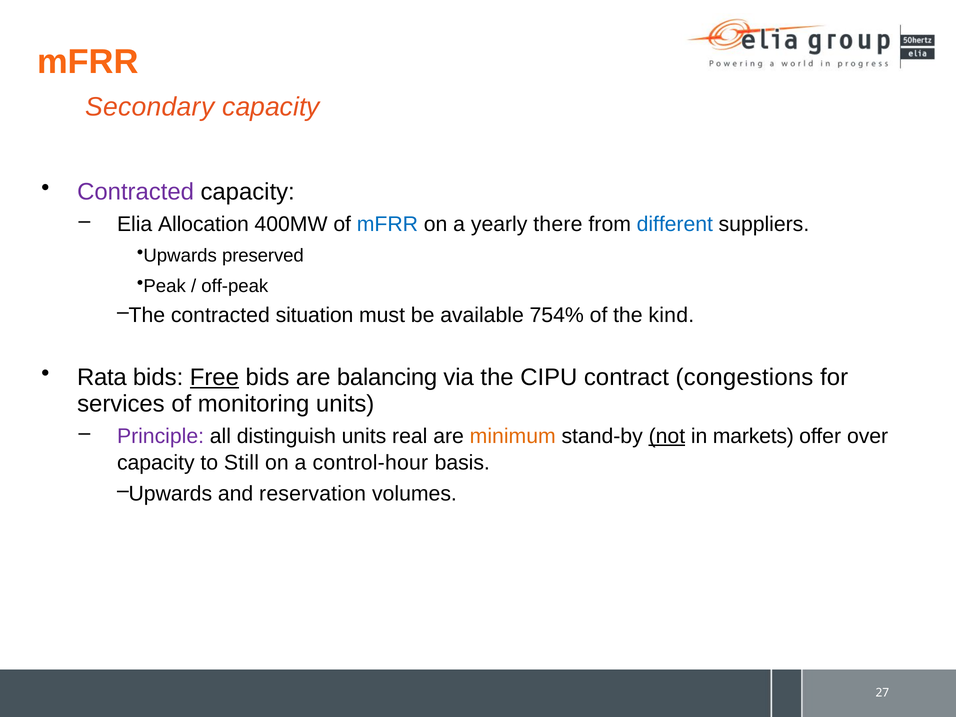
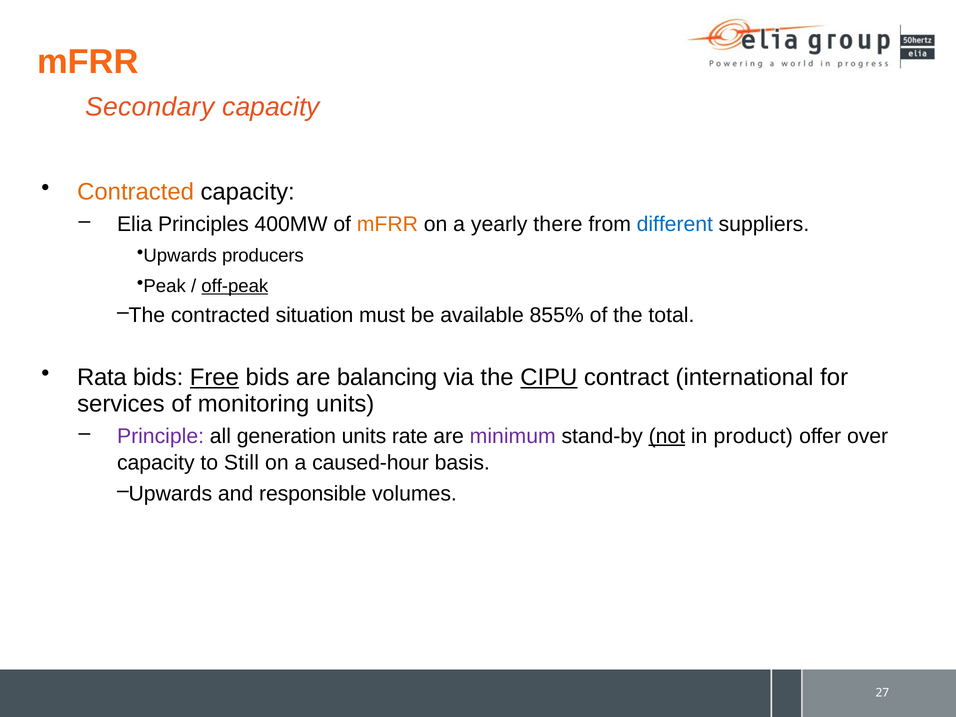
Contracted colour: purple -> orange (136, 192)
Allocation: Allocation -> Principles (203, 224)
mFRR colour: blue -> orange (387, 224)
preserved: preserved -> producers (263, 256)
off-peak underline: none -> present (235, 286)
754%: 754% -> 855% (557, 315)
kind: kind -> total (671, 315)
CIPU underline: none -> present (549, 377)
congestions: congestions -> international (745, 377)
distinguish: distinguish -> generation (286, 436)
real: real -> rate (410, 436)
minimum colour: orange -> purple (513, 436)
markets: markets -> product (753, 436)
control-hour: control-hour -> caused-hour (371, 463)
reservation: reservation -> responsible (313, 494)
